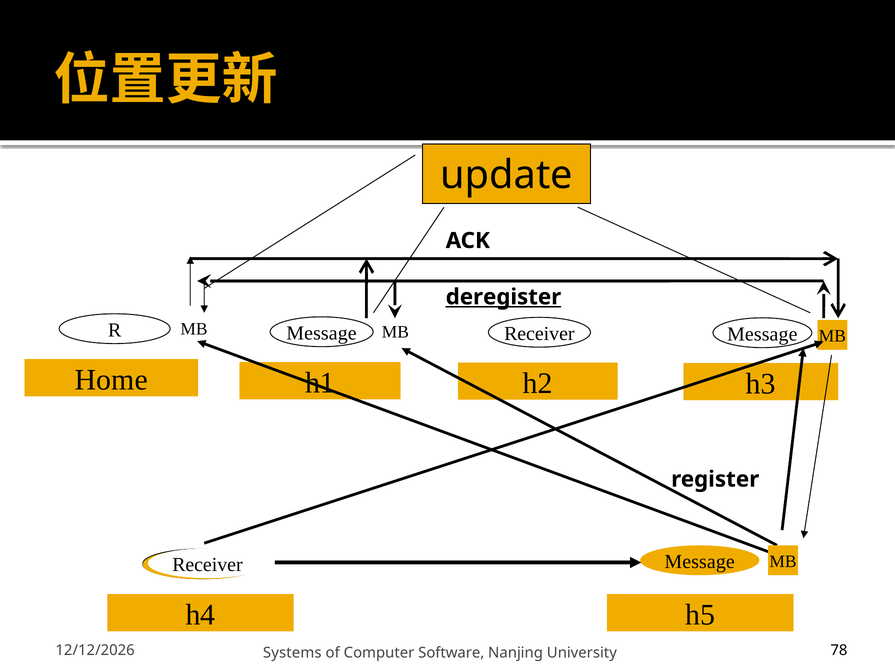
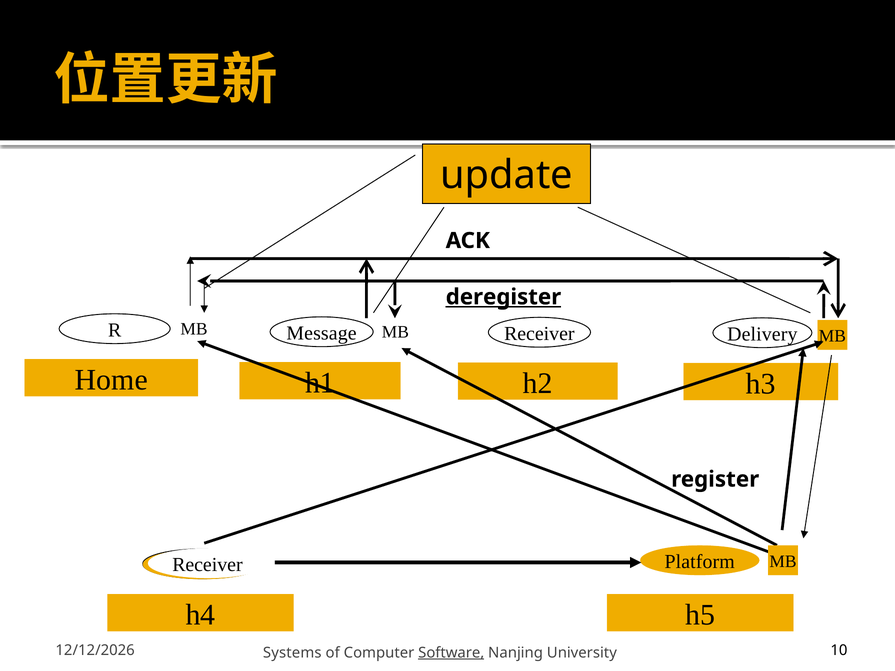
Message: Message -> Delivery (762, 334)
Message: Message -> Platform (700, 562)
Software underline: none -> present (451, 653)
78: 78 -> 10 (839, 650)
